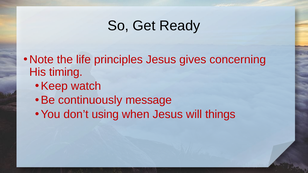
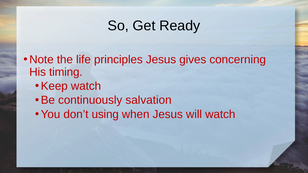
message: message -> salvation (149, 100)
will things: things -> watch (220, 114)
